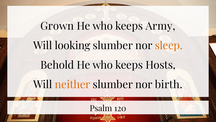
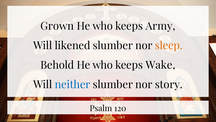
looking: looking -> likened (73, 45)
Hosts: Hosts -> Wake (160, 65)
neither colour: orange -> blue (73, 84)
birth: birth -> story (169, 84)
